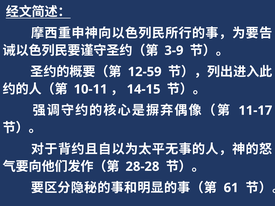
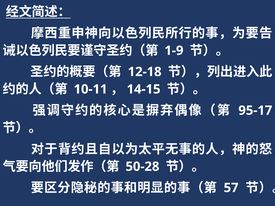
3-9: 3-9 -> 1-9 (174, 51)
12-59: 12-59 -> 12-18 (145, 72)
11-17: 11-17 -> 95-17 (255, 111)
28-28: 28-28 -> 50-28 (142, 167)
61: 61 -> 57 (231, 188)
